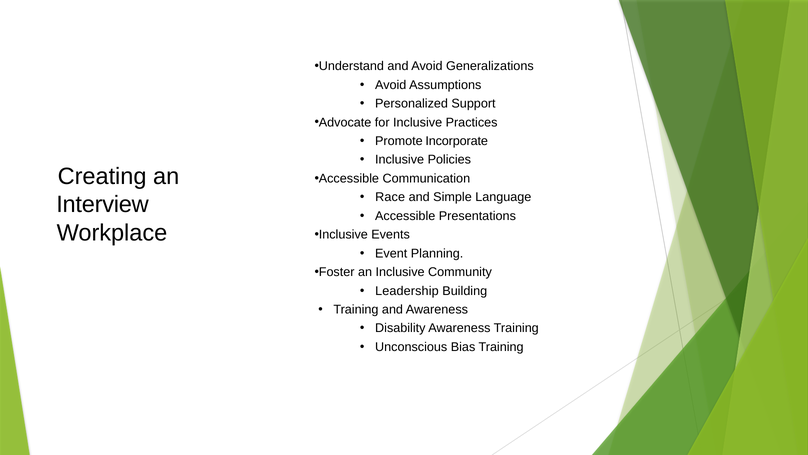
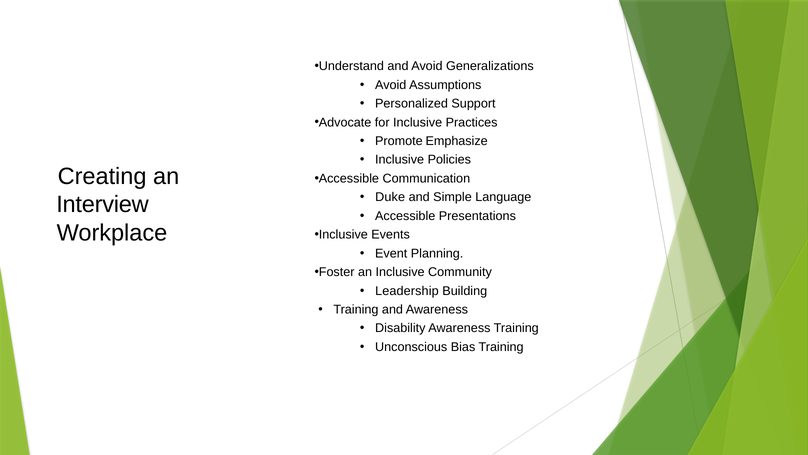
Incorporate: Incorporate -> Emphasize (457, 141)
Race: Race -> Duke (390, 197)
